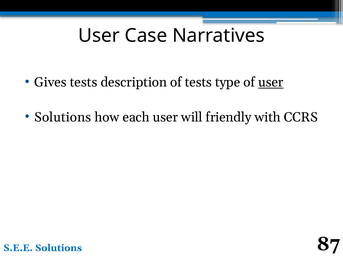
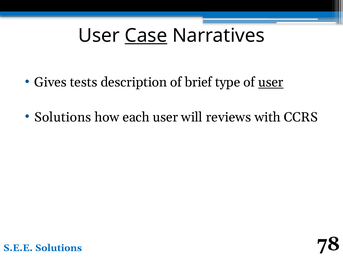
Case underline: none -> present (146, 36)
of tests: tests -> brief (198, 82)
friendly: friendly -> reviews (228, 117)
87: 87 -> 78 (328, 244)
